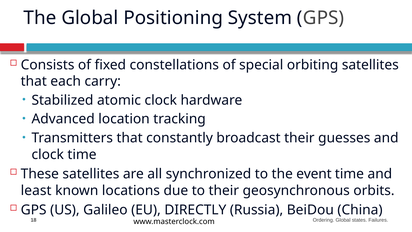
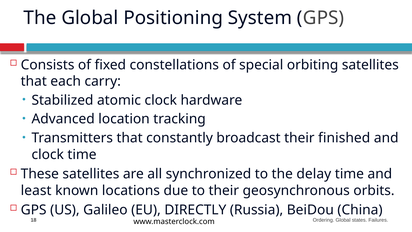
guesses: guesses -> finished (344, 138)
event: event -> delay (314, 174)
